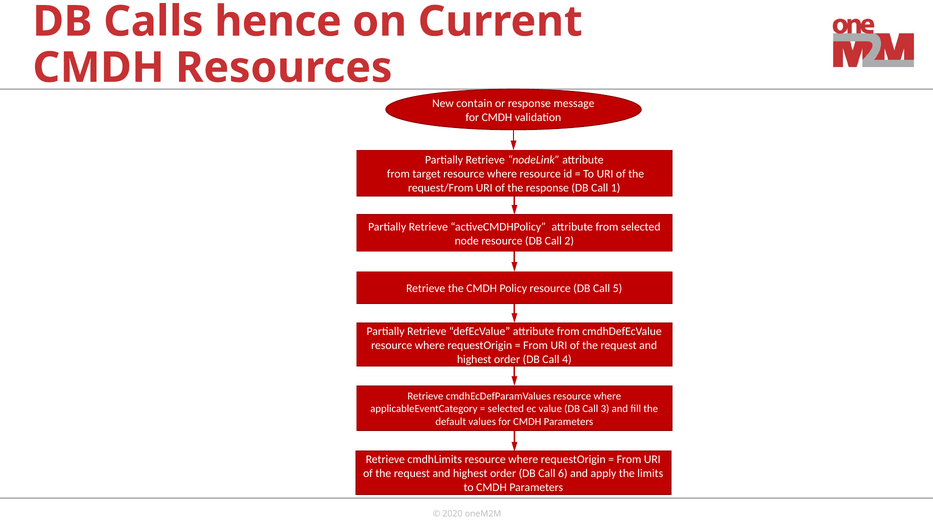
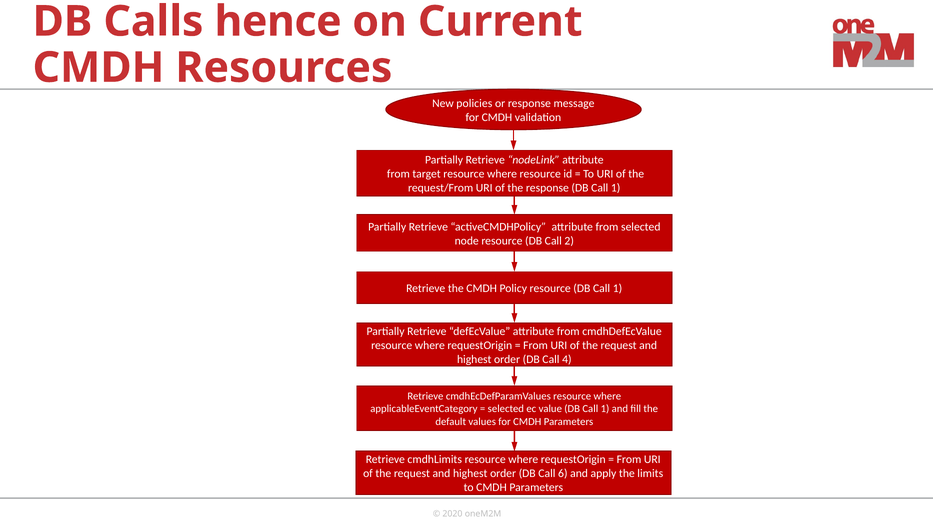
contain: contain -> policies (474, 103)
resource DB Call 5: 5 -> 1 (617, 288)
value DB Call 3: 3 -> 1 (605, 409)
